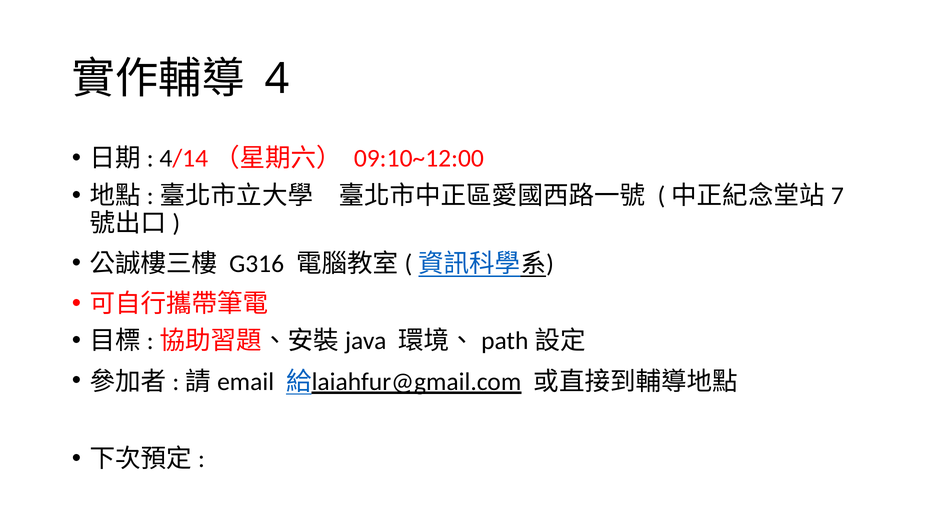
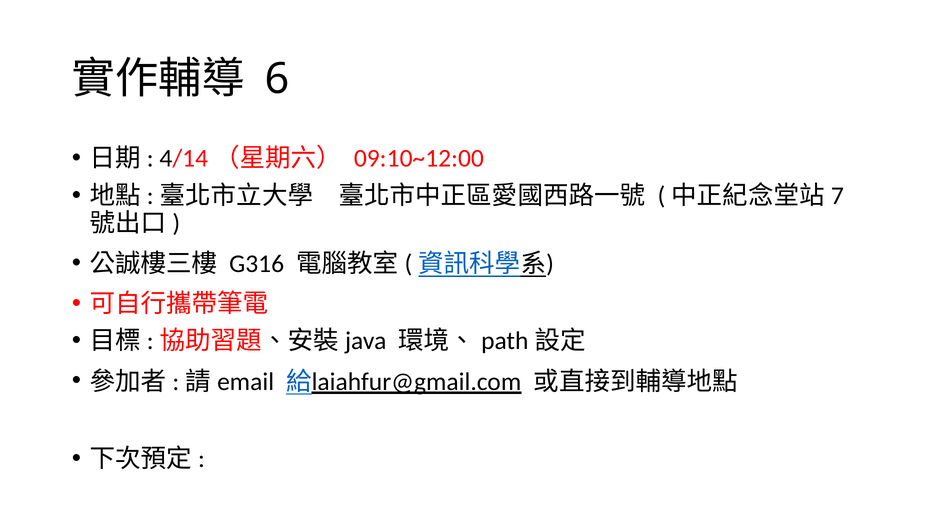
4: 4 -> 6 (277, 79)
